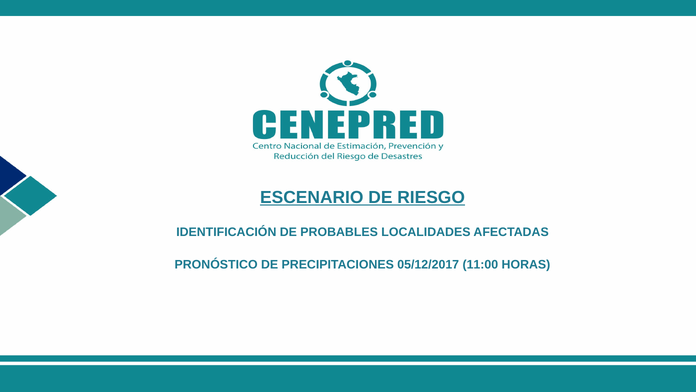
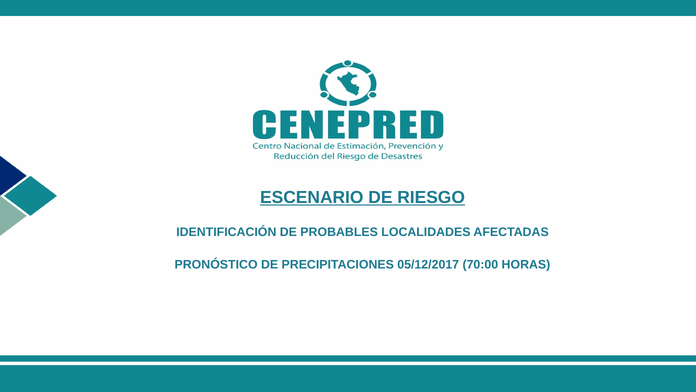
11:00: 11:00 -> 70:00 (480, 264)
